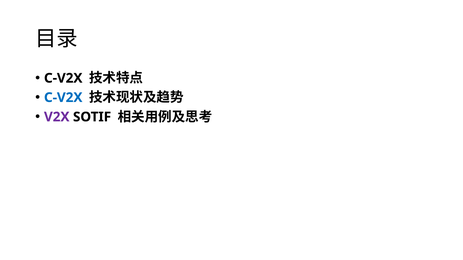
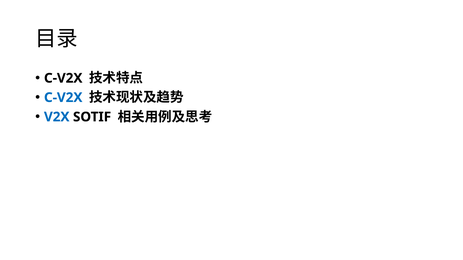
V2X colour: purple -> blue (57, 117)
